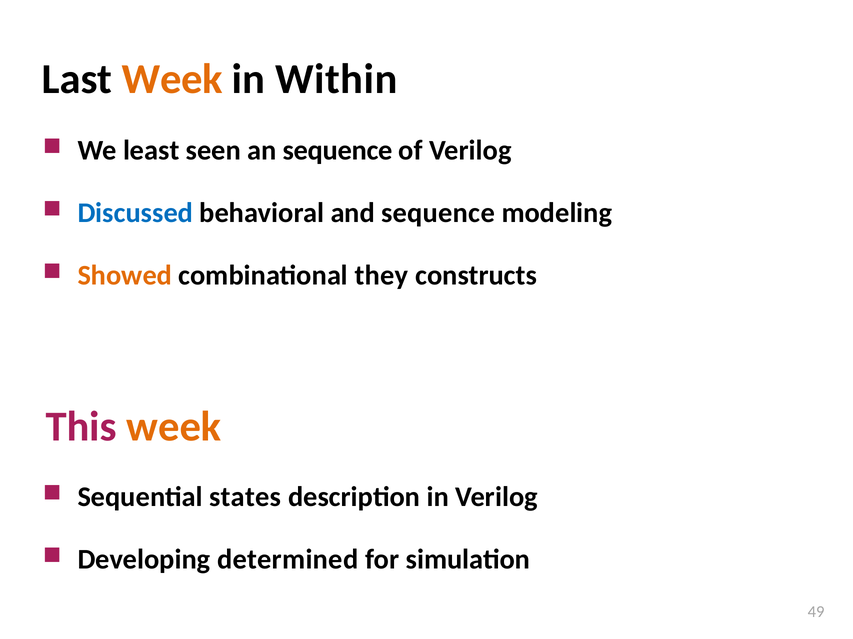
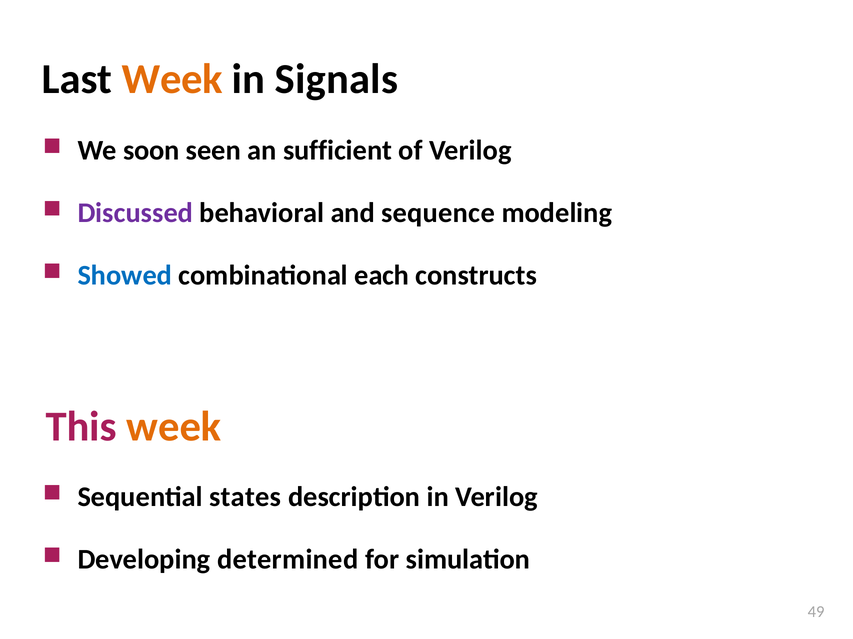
Within: Within -> Signals (336, 79)
least: least -> soon (151, 150)
an sequence: sequence -> sufficient (338, 150)
Discussed colour: blue -> purple (135, 213)
Showed colour: orange -> blue (125, 276)
they: they -> each (382, 276)
